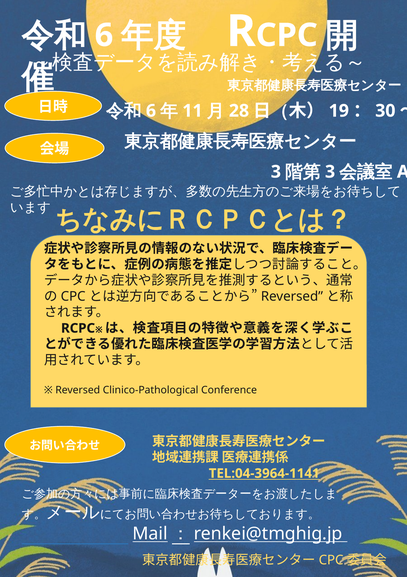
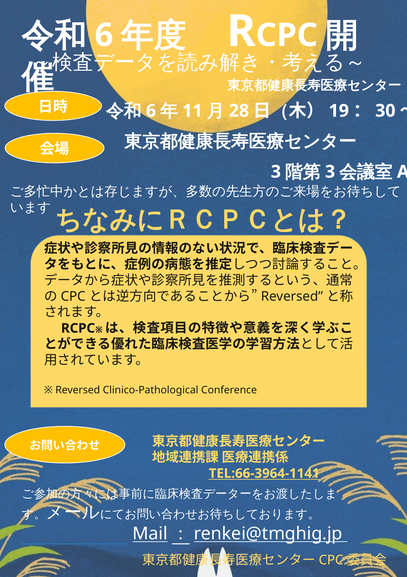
TEL:04-3964-1141: TEL:04-3964-1141 -> TEL:66-3964-1141 (264, 473)
